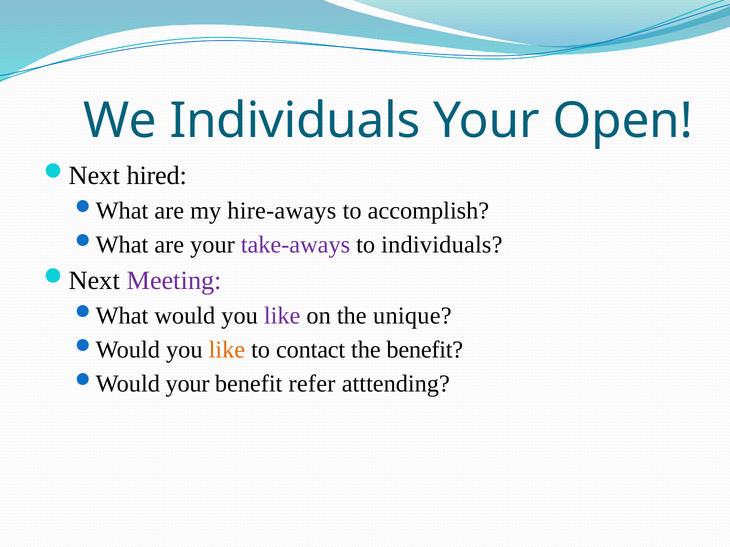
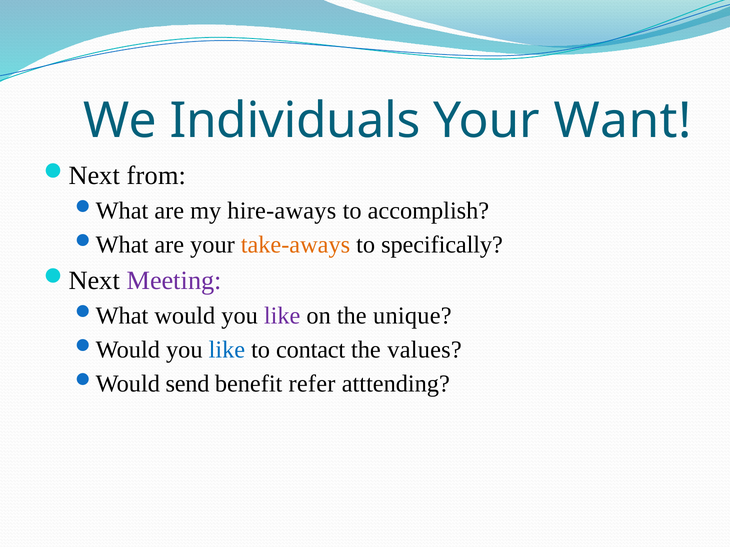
Open: Open -> Want (623, 121)
hired: hired -> from (156, 176)
take-aways colour: purple -> orange (295, 245)
to individuals: individuals -> specifically (442, 245)
like colour: orange -> blue (227, 350)
the benefit: benefit -> values (425, 350)
your: your -> send (188, 384)
